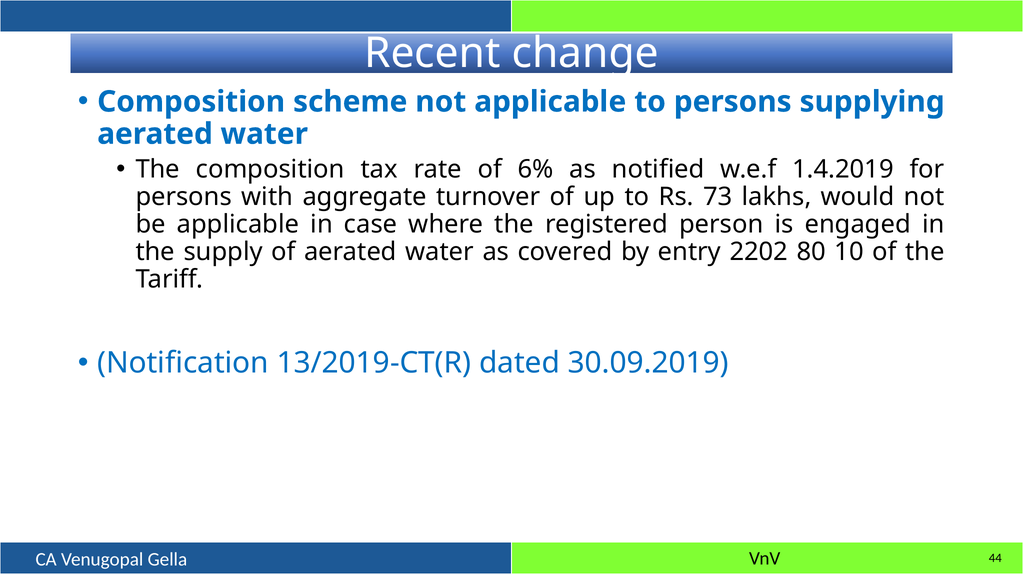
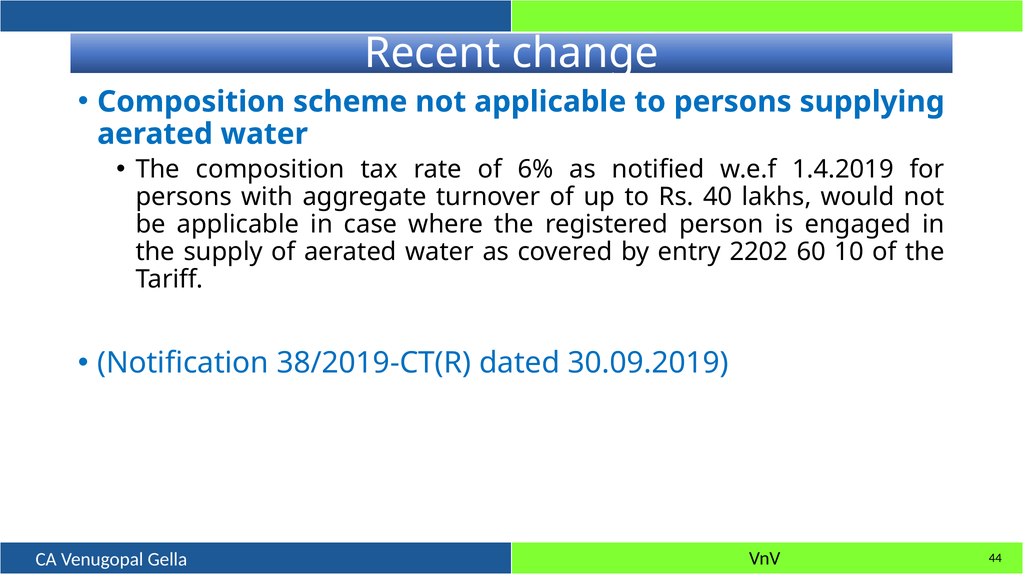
73: 73 -> 40 (718, 197)
80: 80 -> 60 (811, 252)
13/2019-CT(R: 13/2019-CT(R -> 38/2019-CT(R (374, 363)
